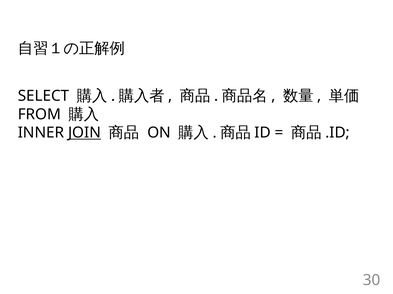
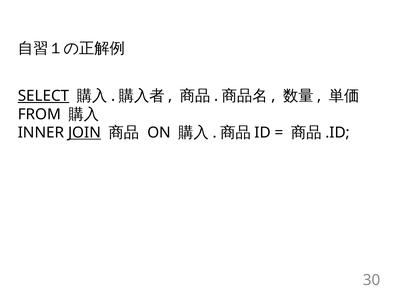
SELECT underline: none -> present (43, 96)
